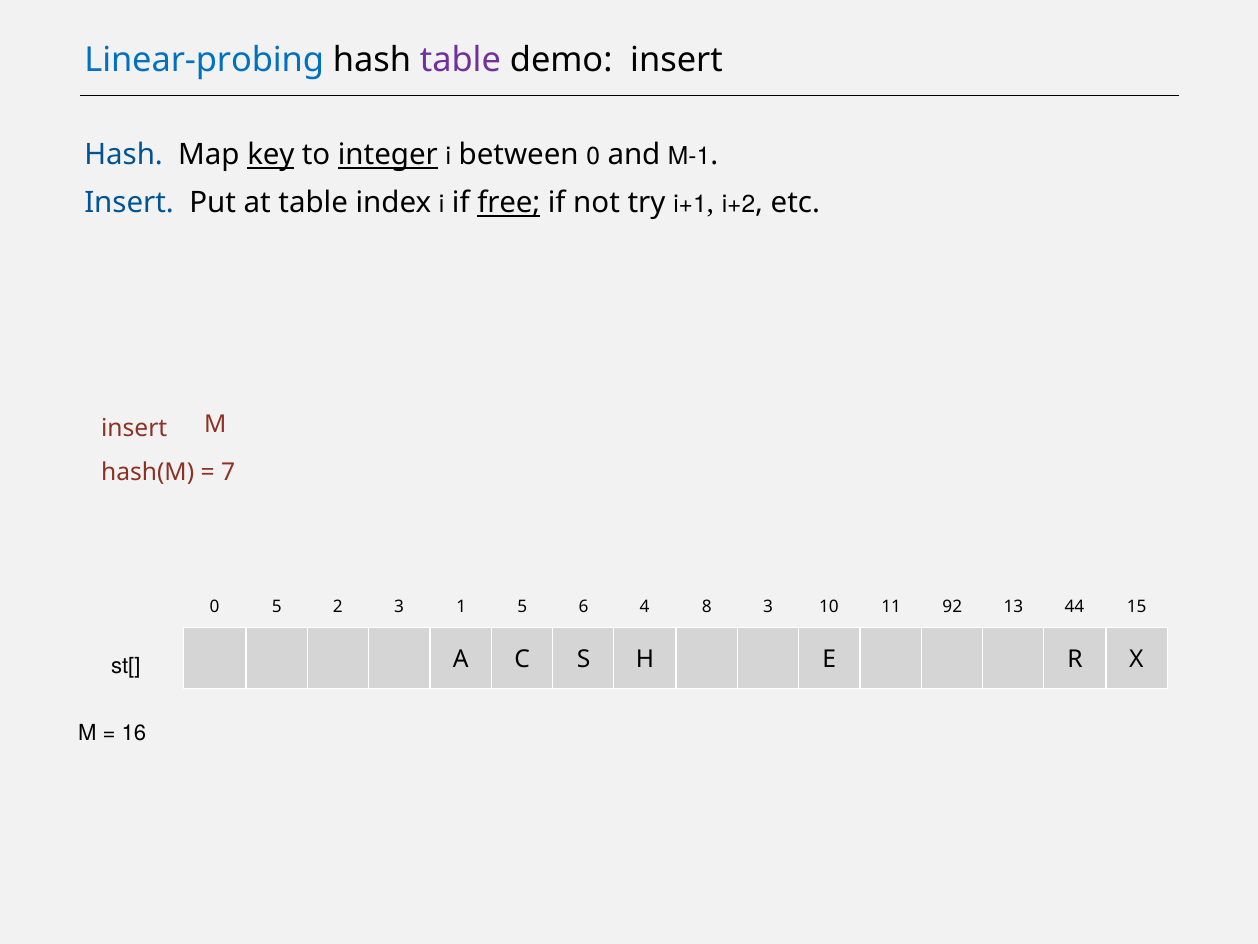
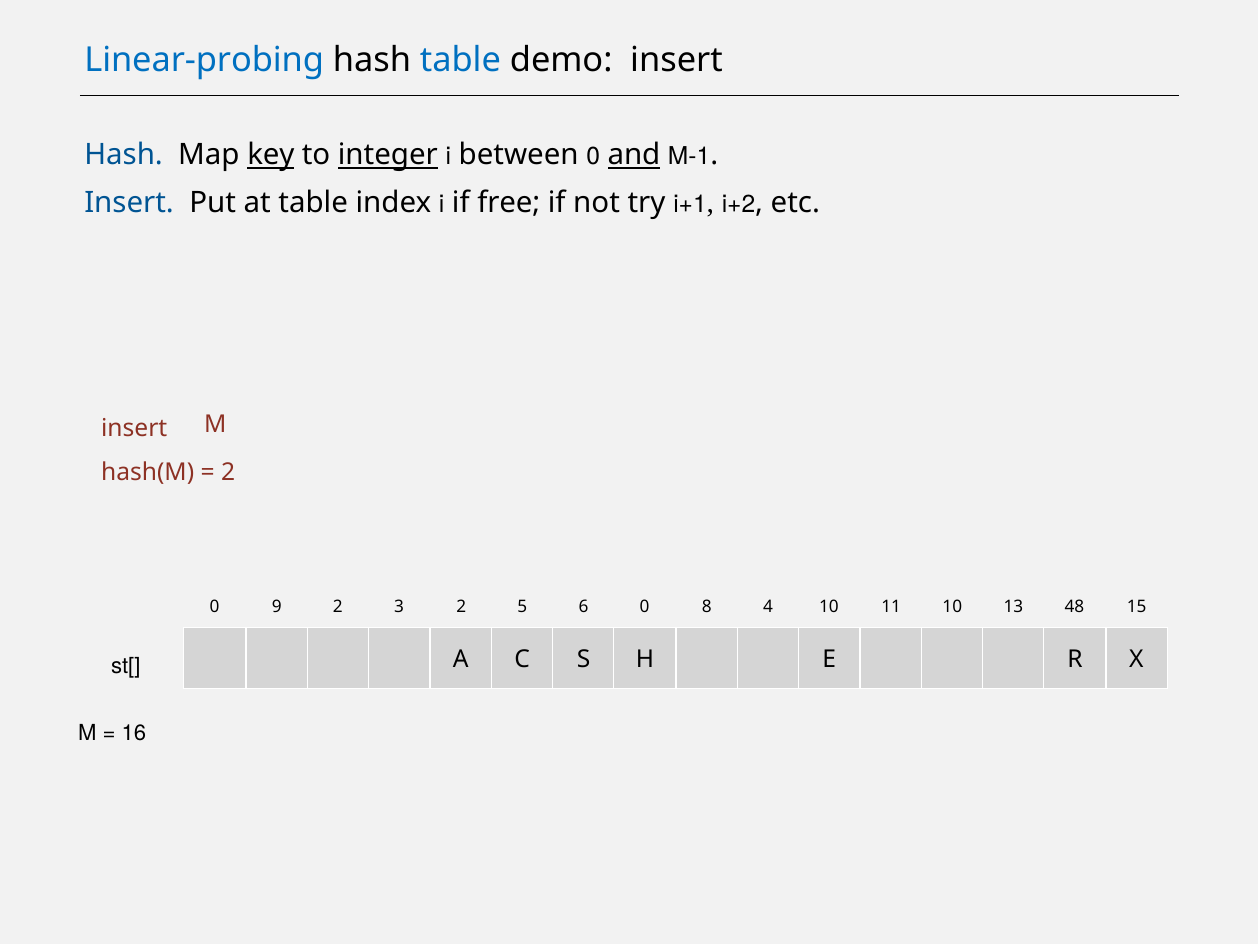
table colour: purple -> blue (460, 60)
and underline: none -> present (634, 155)
free underline: present -> none (509, 203)
7: 7 -> 2 (228, 472)
0 5: 5 -> 9 (277, 607)
3 1: 1 -> 2 (461, 607)
6 4: 4 -> 0 (645, 607)
8 3: 3 -> 4 (768, 607)
11 92: 92 -> 10 (952, 607)
44: 44 -> 48 (1074, 607)
